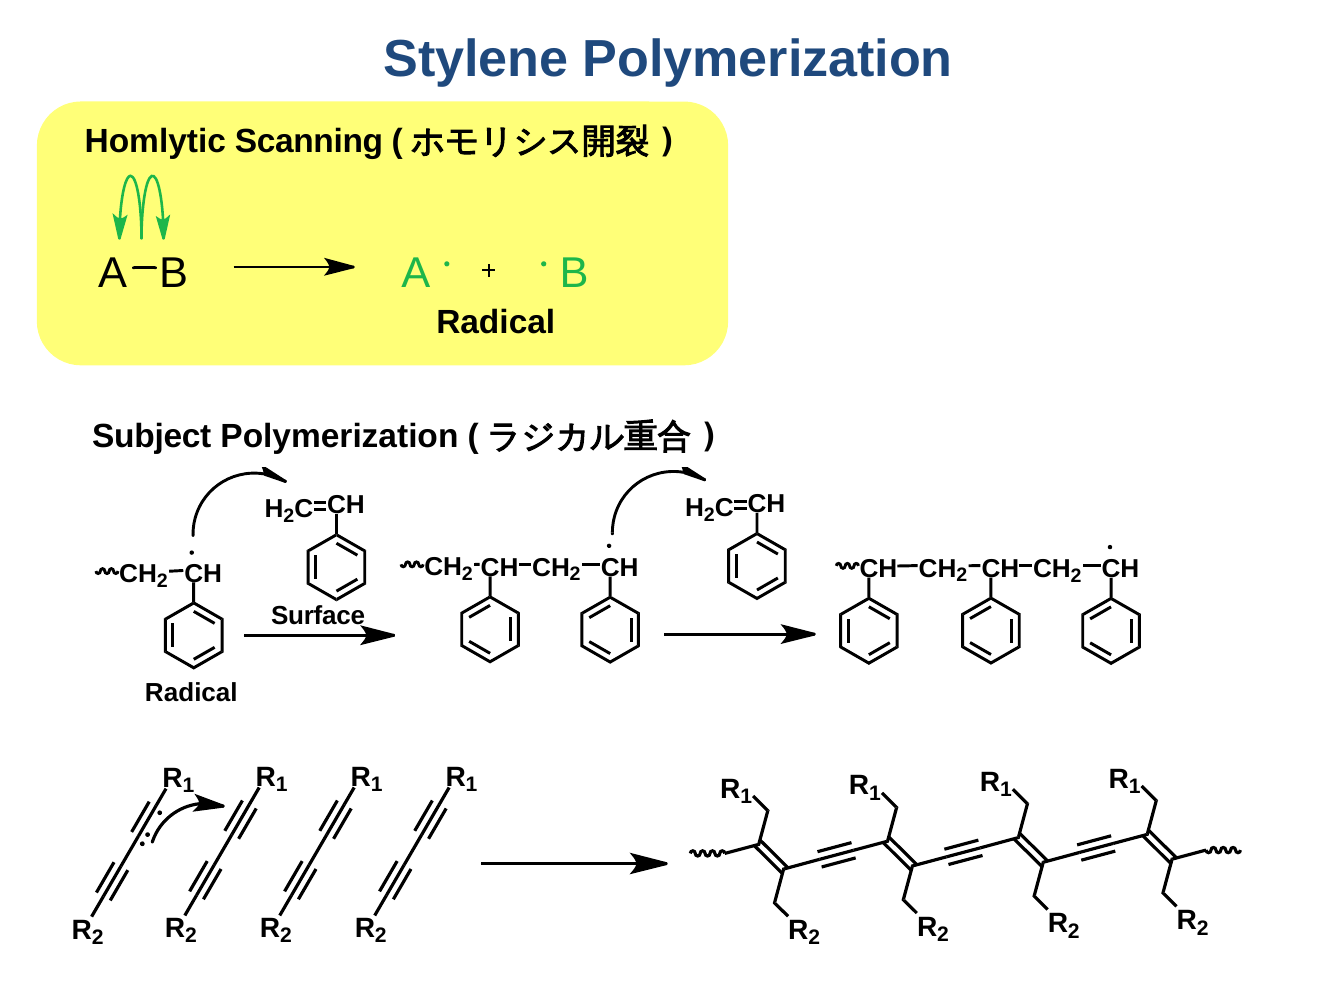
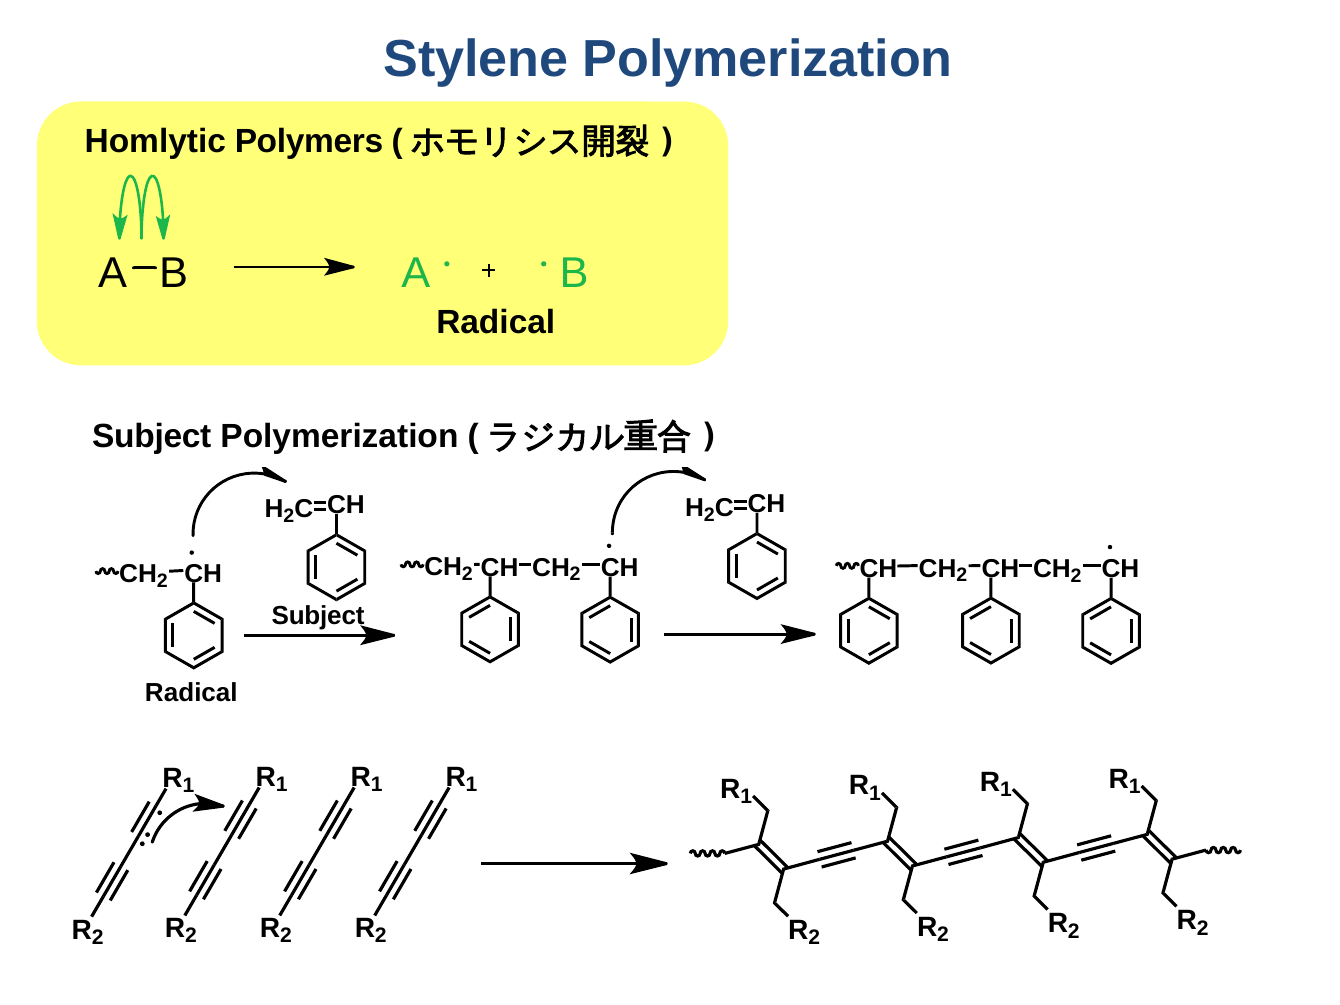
Scanning: Scanning -> Polymers (309, 141)
Surface: Surface -> Subject (318, 616)
